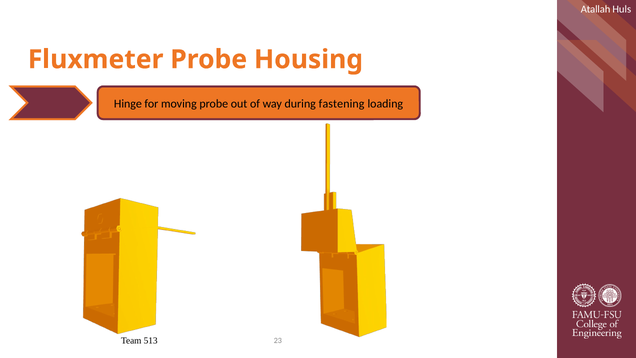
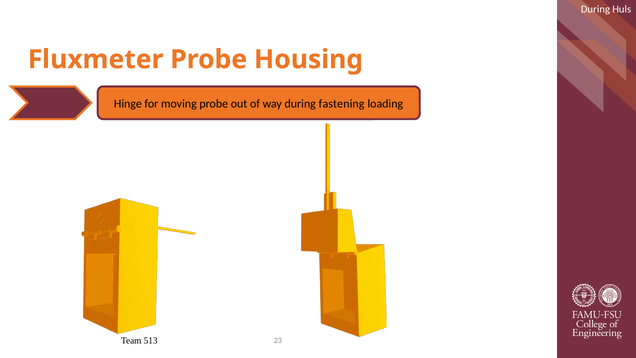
Atallah: Atallah -> During (595, 9)
